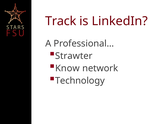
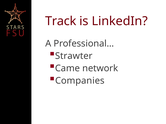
Know: Know -> Came (67, 69)
Technology: Technology -> Companies (80, 81)
